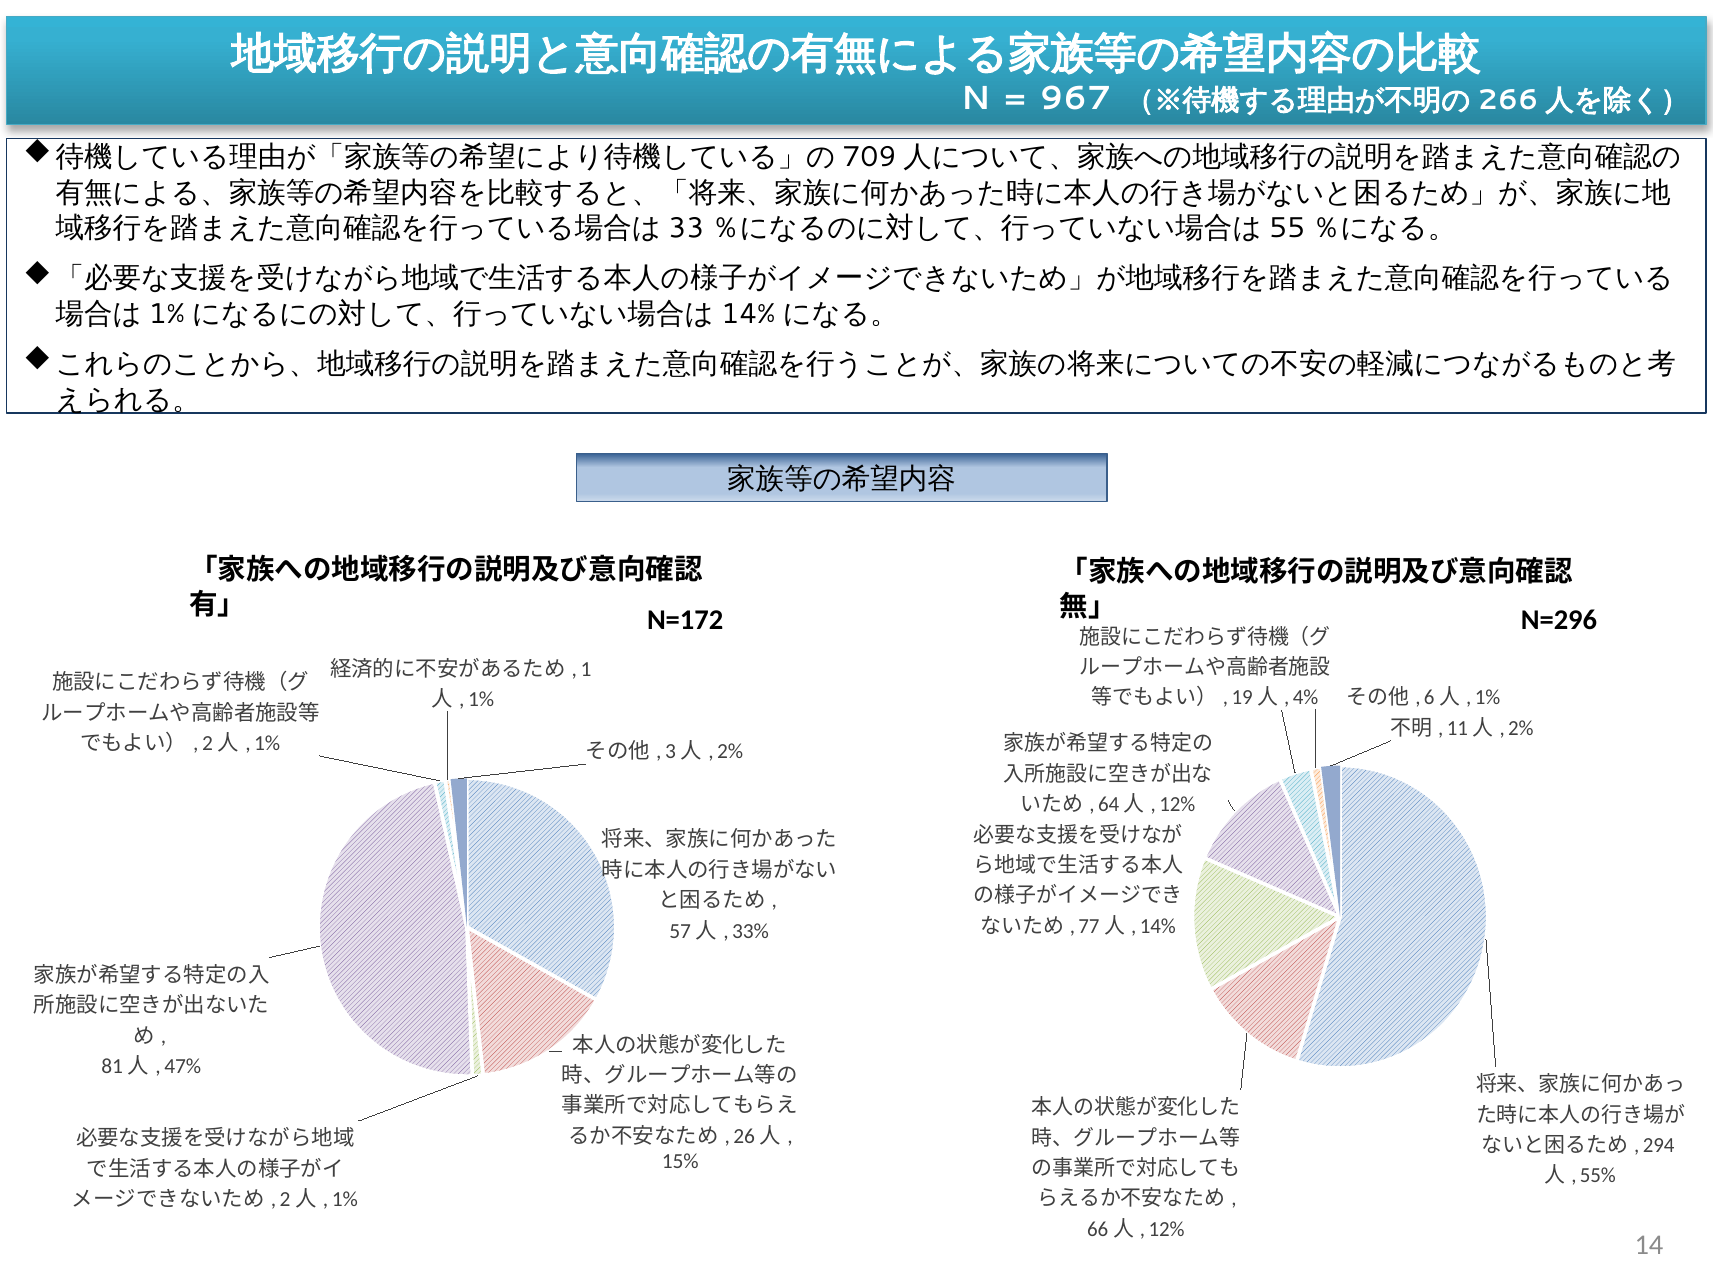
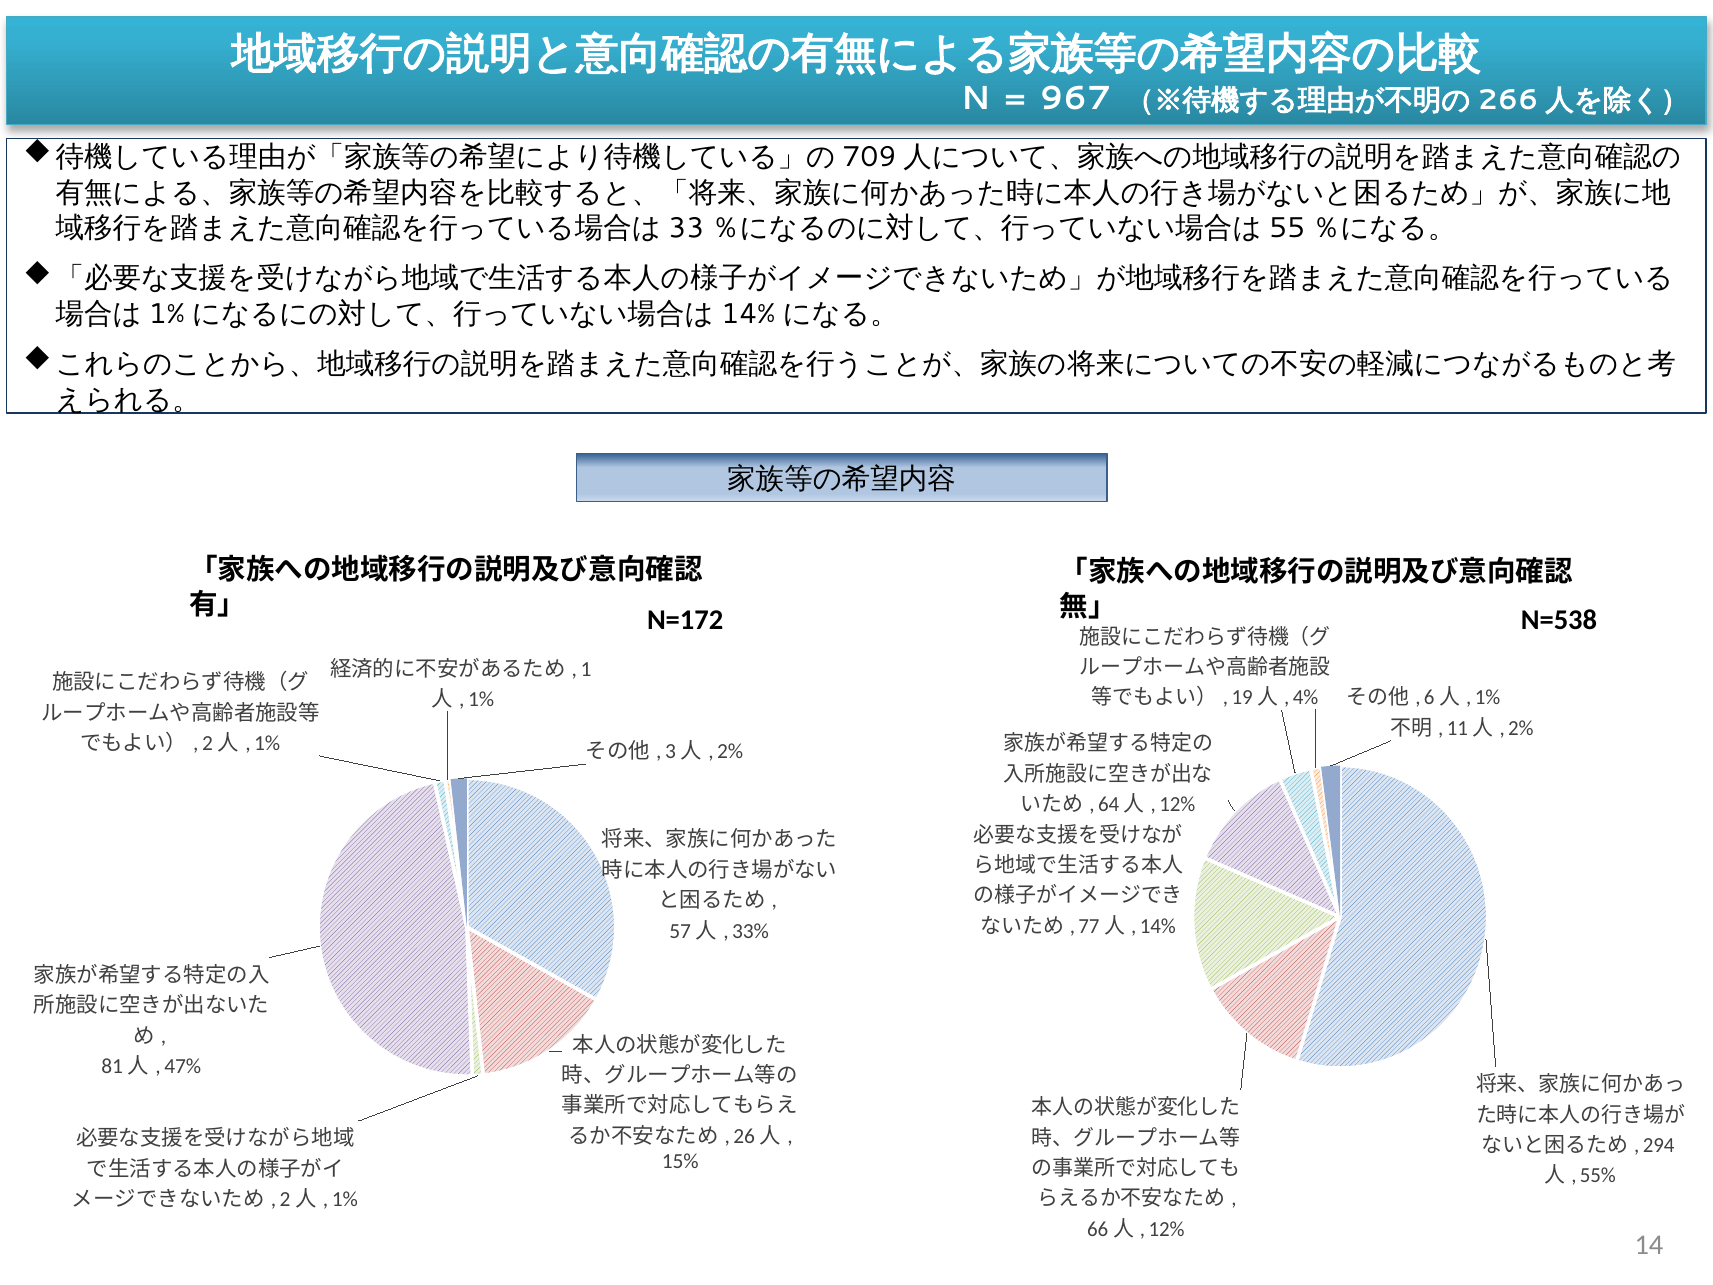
N=296: N=296 -> N=538 (1559, 620)
